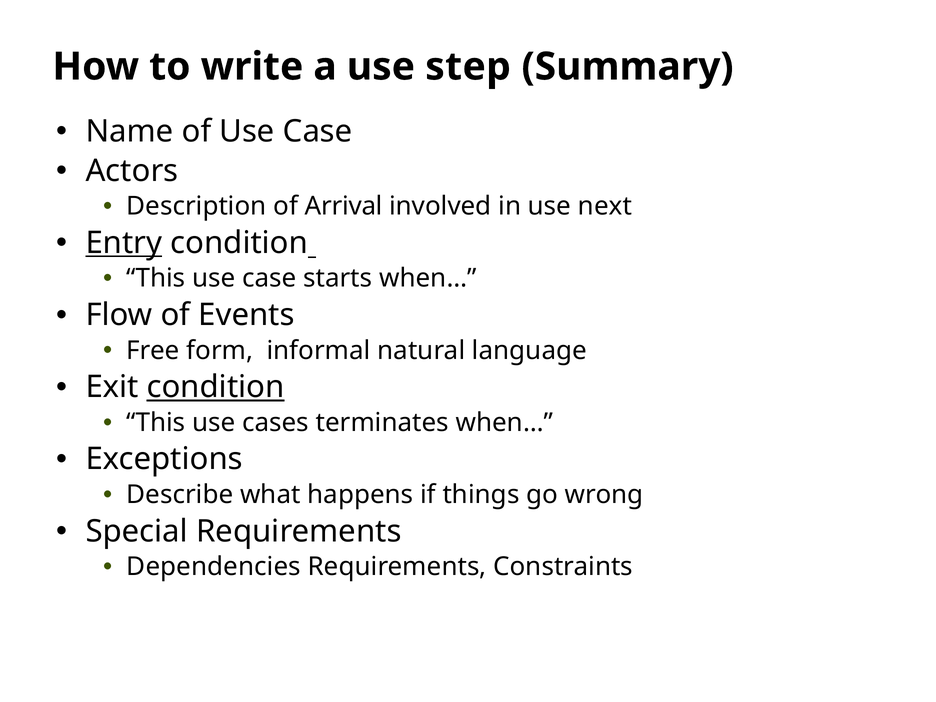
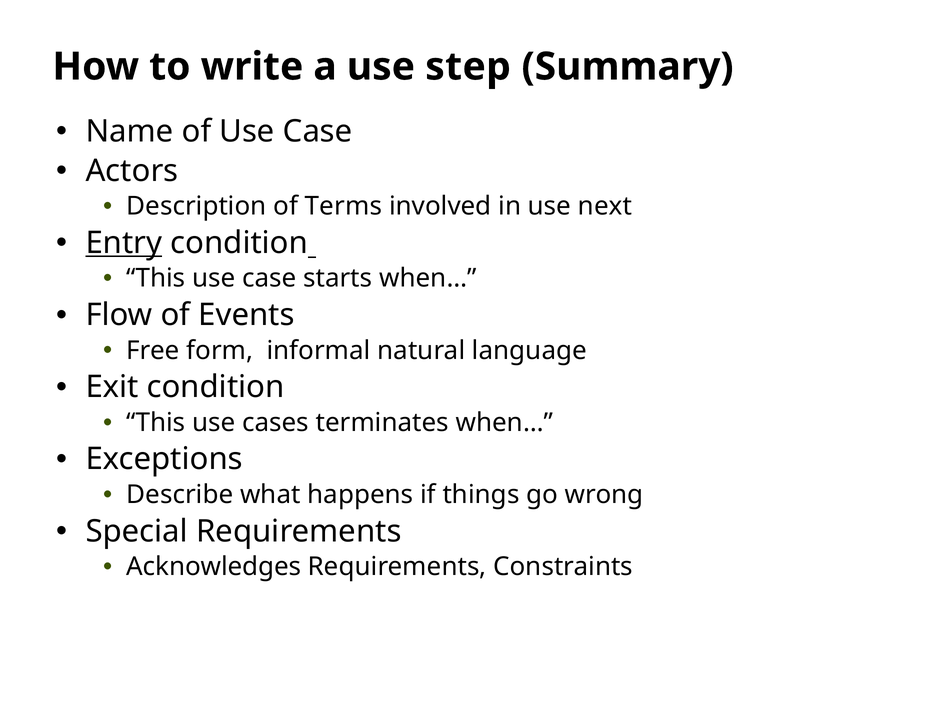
Arrival: Arrival -> Terms (343, 206)
condition underline: present -> none (216, 387)
Dependencies: Dependencies -> Acknowledges (214, 567)
